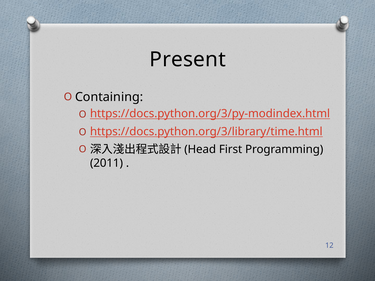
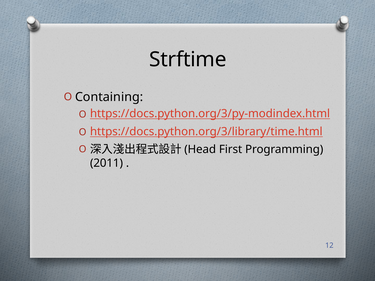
Present: Present -> Strftime (188, 60)
